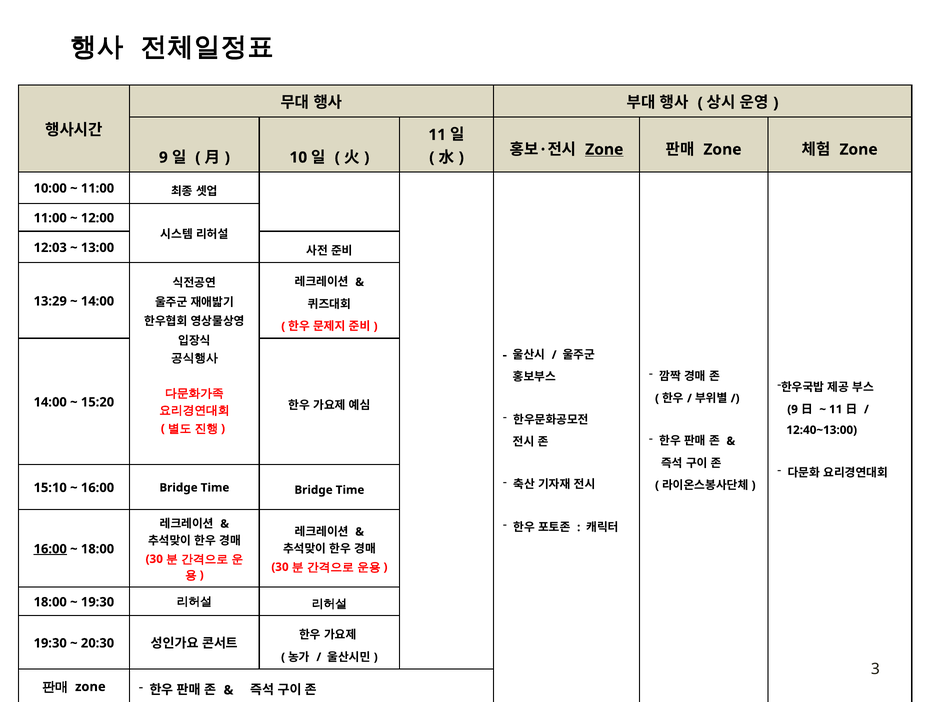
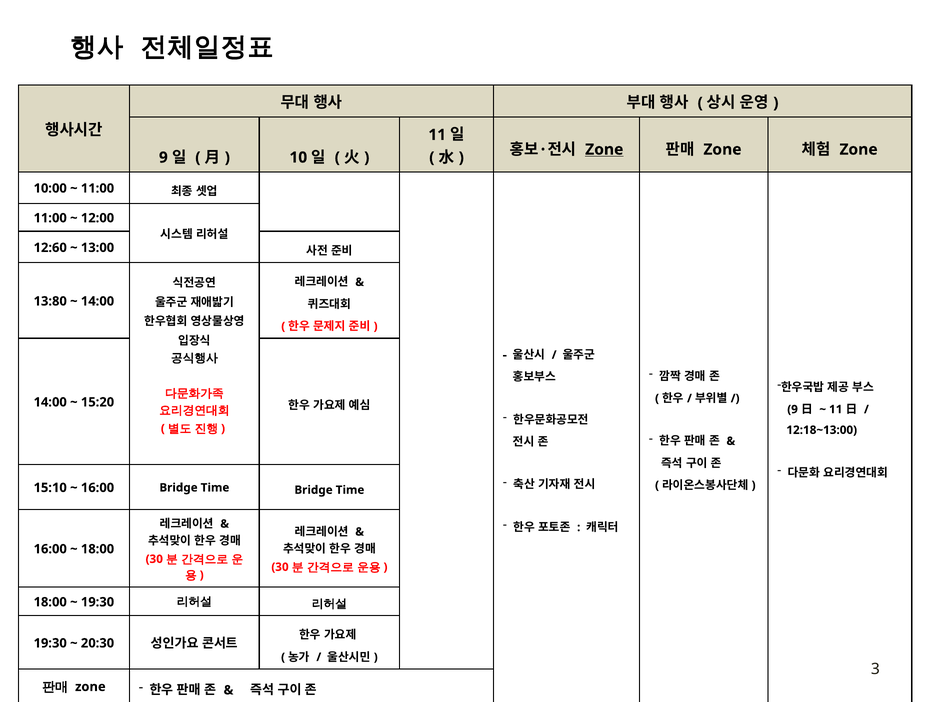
12:03: 12:03 -> 12:60 (50, 248)
13:29: 13:29 -> 13:80 (50, 301)
12:40~13:00: 12:40~13:00 -> 12:18~13:00 (822, 430)
16:00 underline: present -> none (50, 549)
